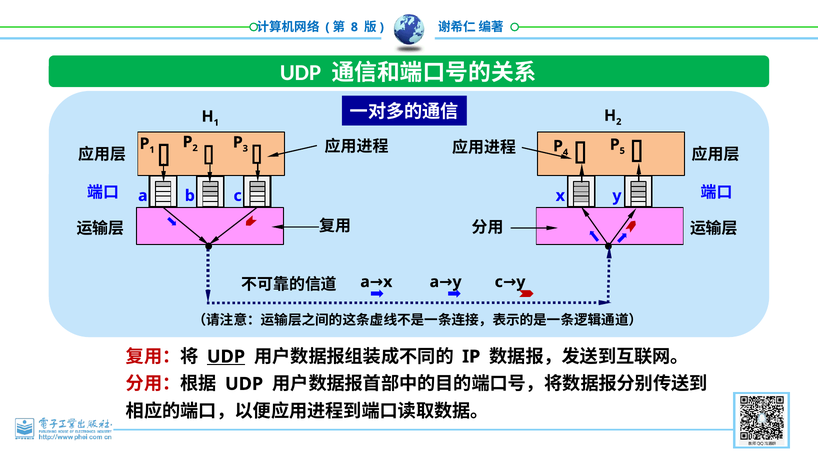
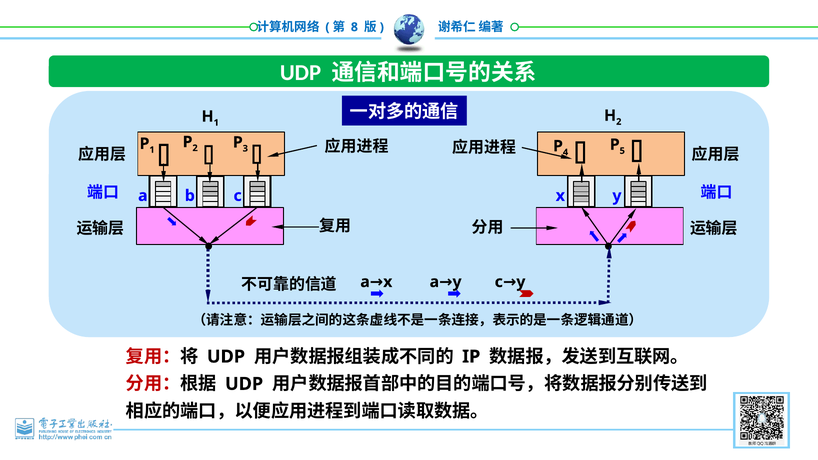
UDP underline: present -> none (226, 357)
